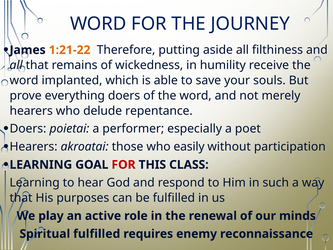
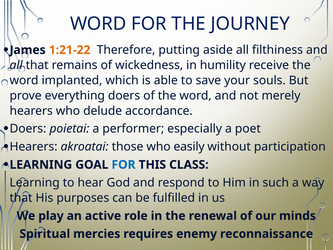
repentance: repentance -> accordance (159, 111)
FOR colour: red -> blue (124, 165)
Spiritual fulfilled: fulfilled -> mercies (97, 234)
